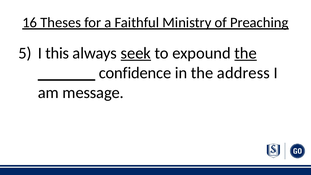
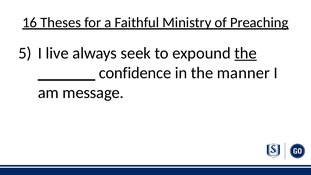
this: this -> live (57, 53)
seek underline: present -> none (136, 53)
address: address -> manner (243, 73)
